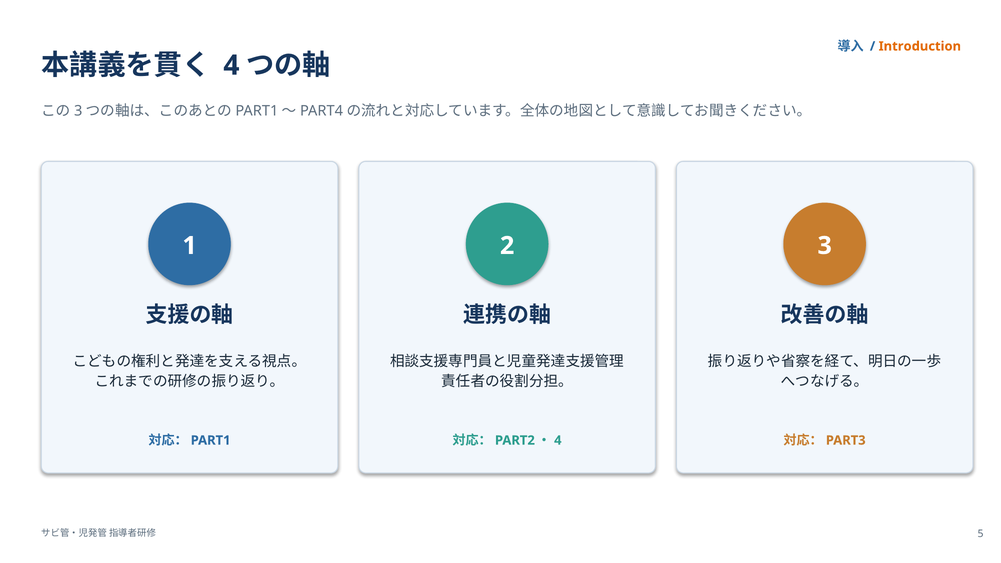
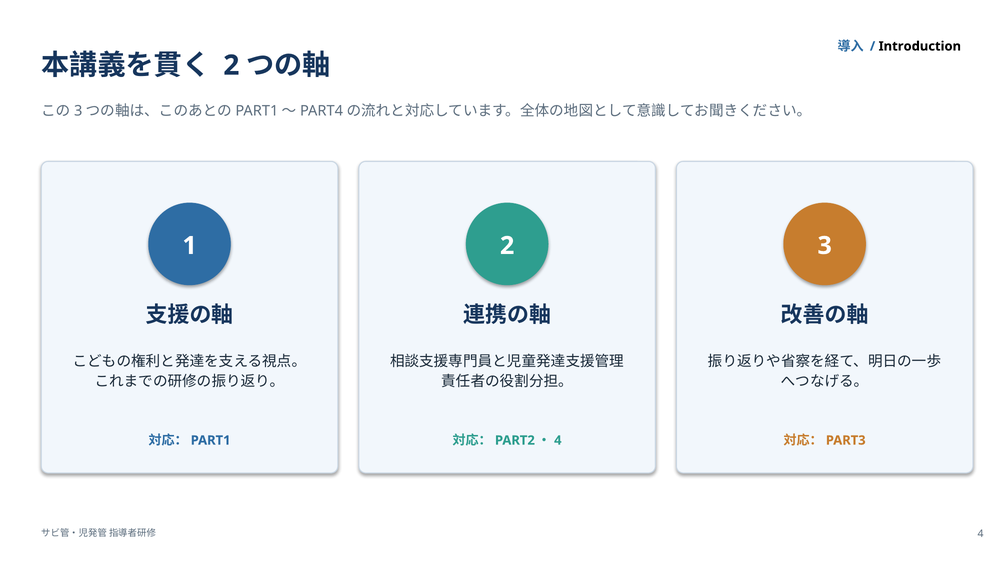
Introduction colour: orange -> black (920, 46)
4: 4 -> 2 (231, 65)
5: 5 -> 4 (981, 534)
